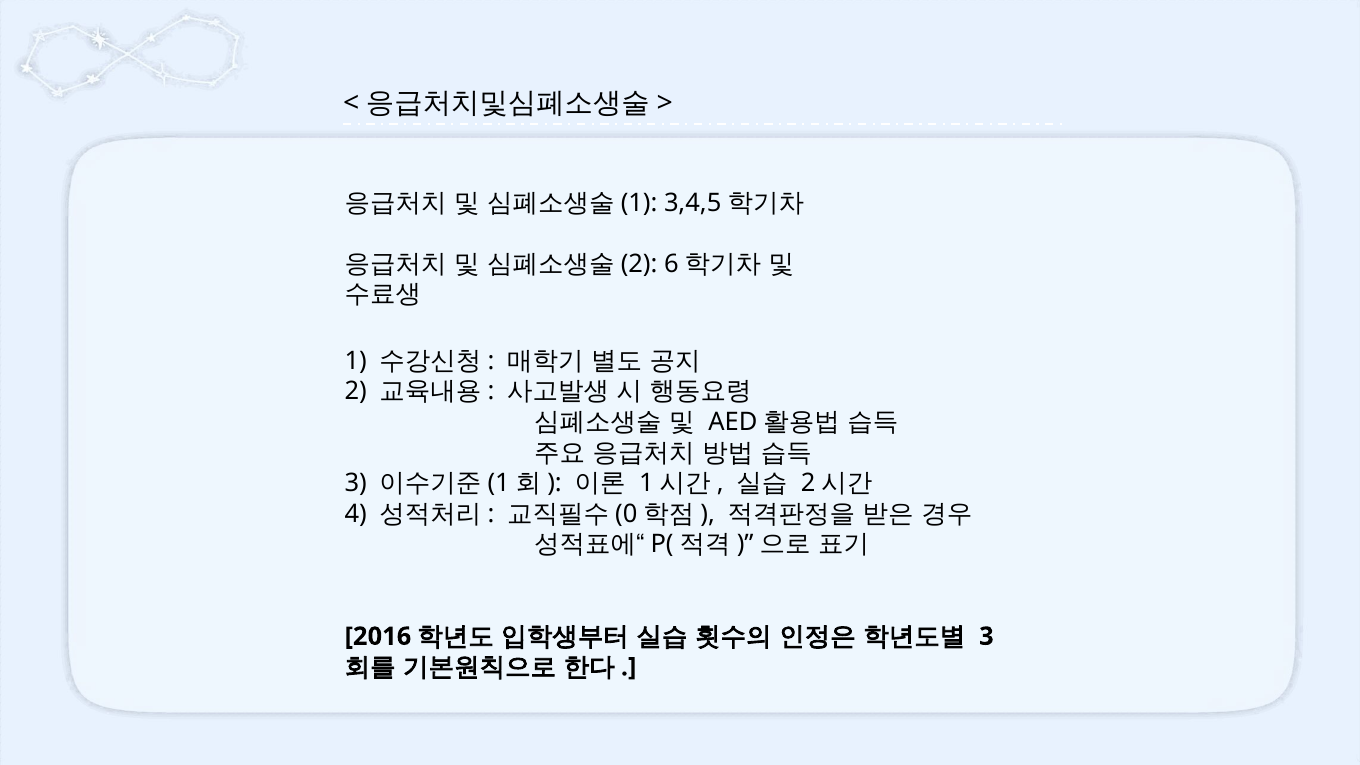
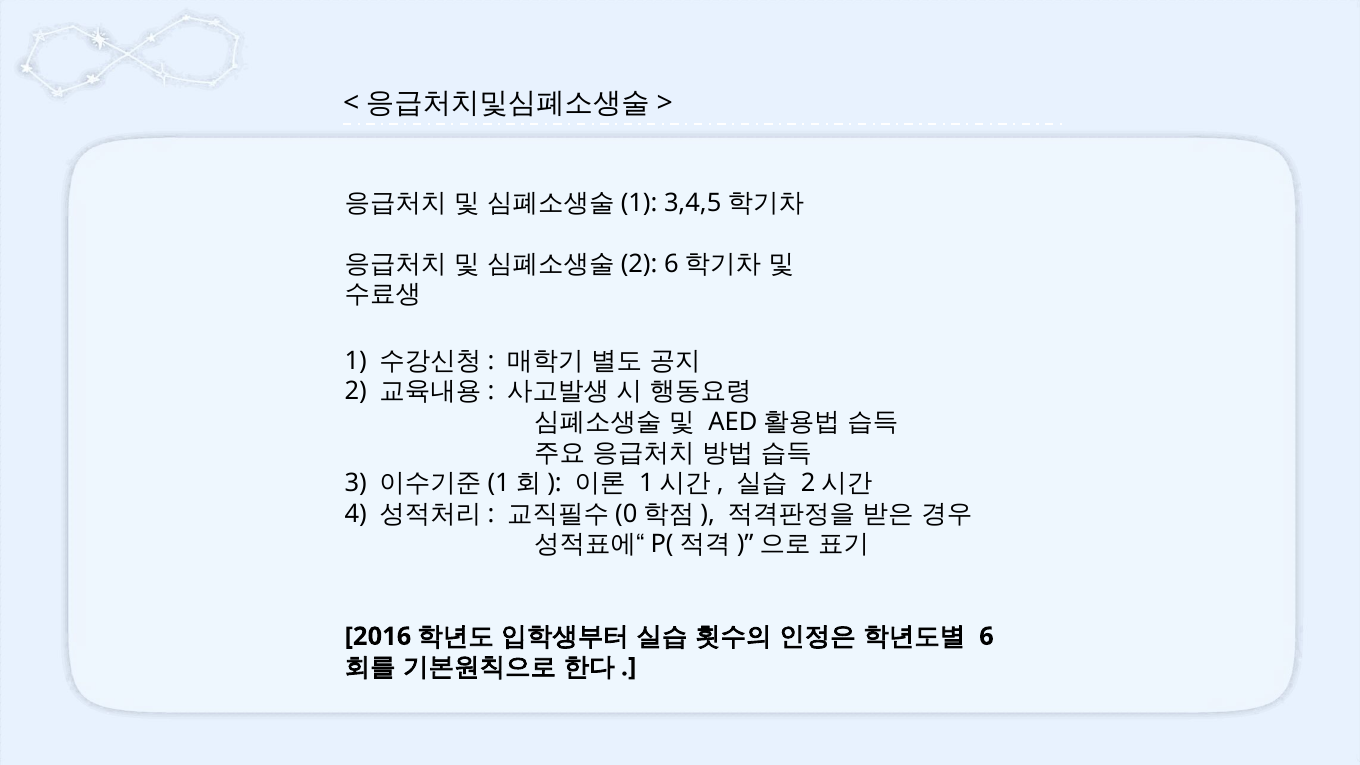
3: 3 -> 6 (986, 636)
